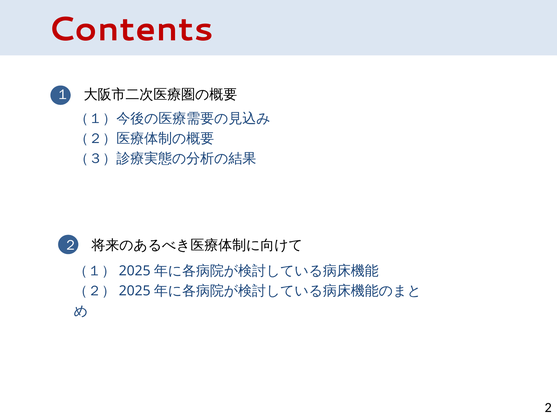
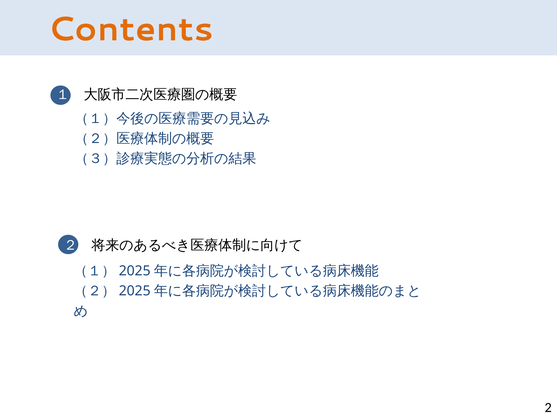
Contents colour: red -> orange (131, 29)
